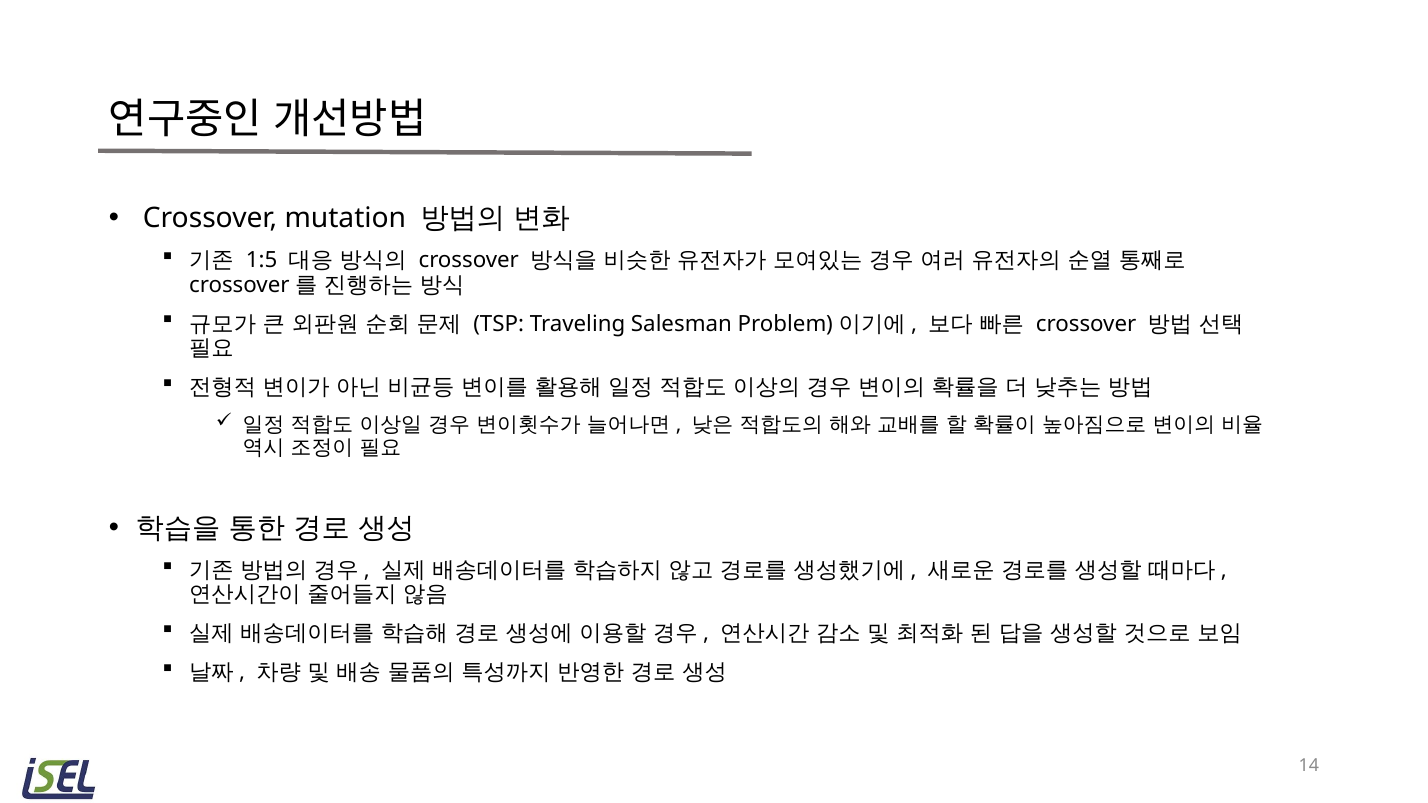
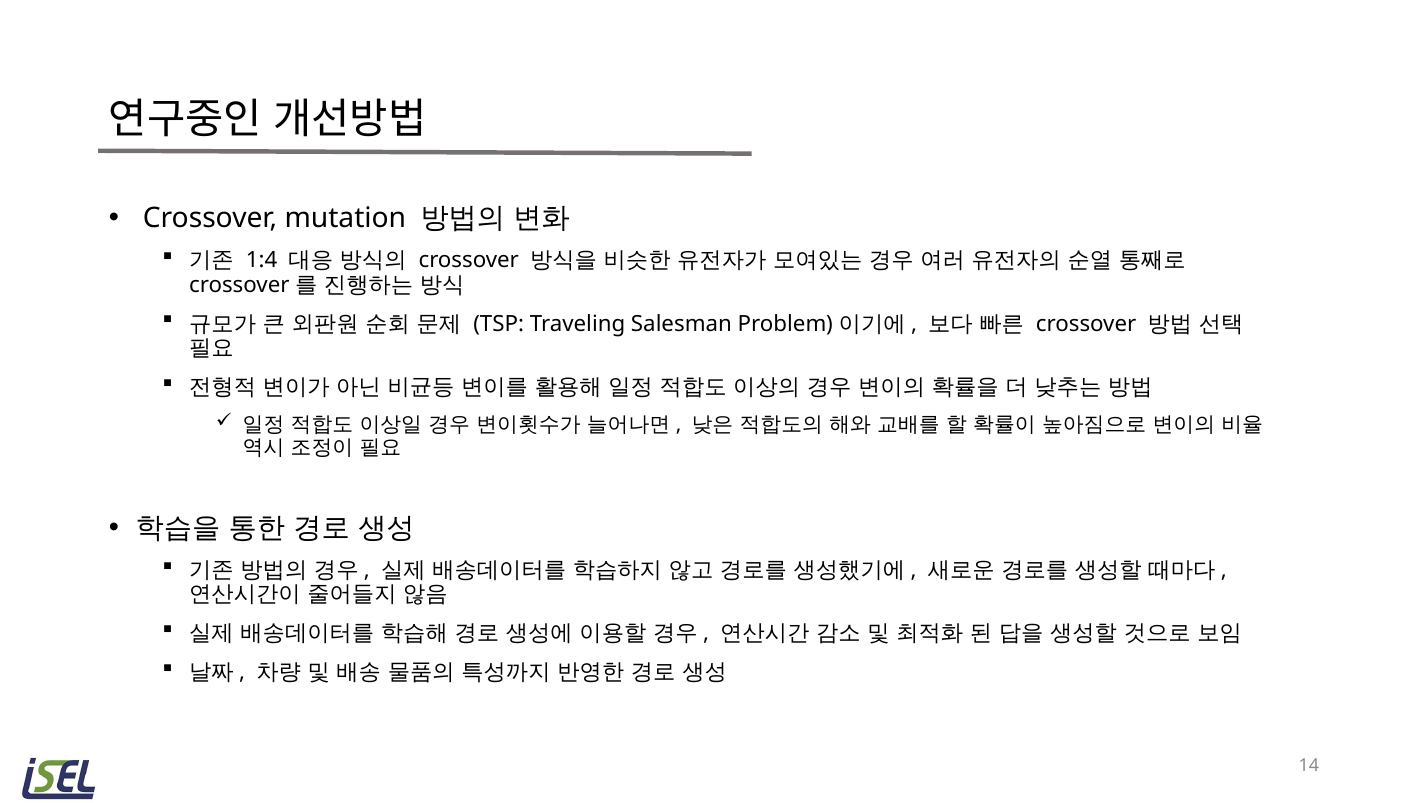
1:5: 1:5 -> 1:4 (262, 261)
